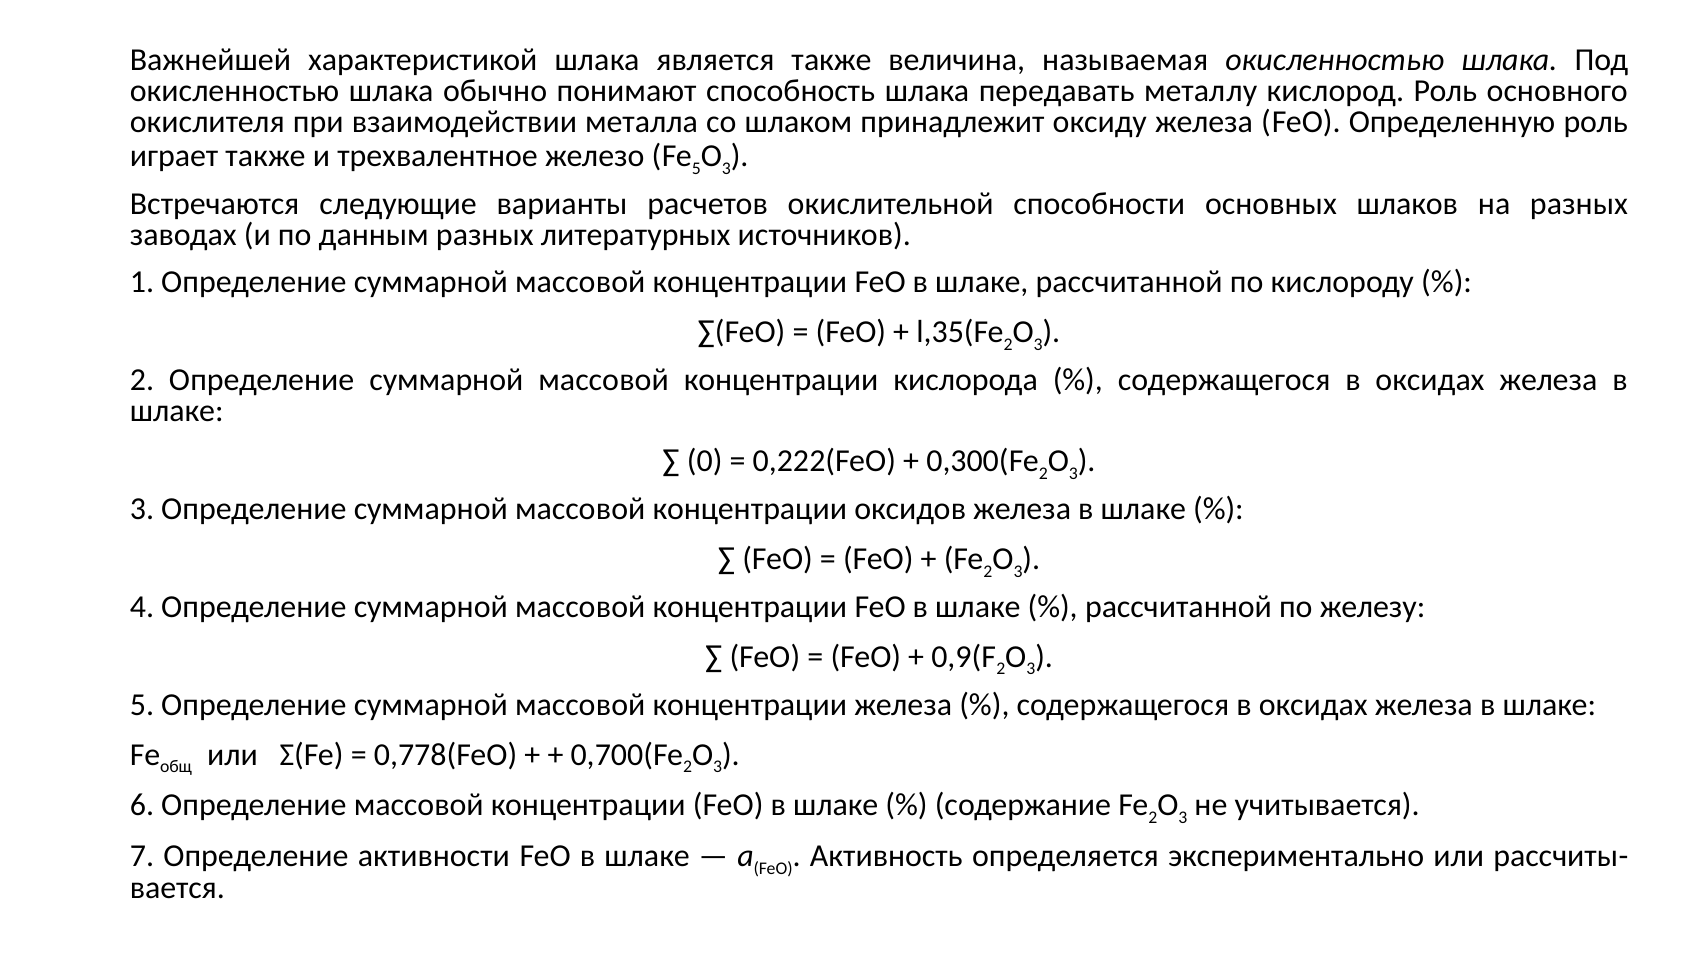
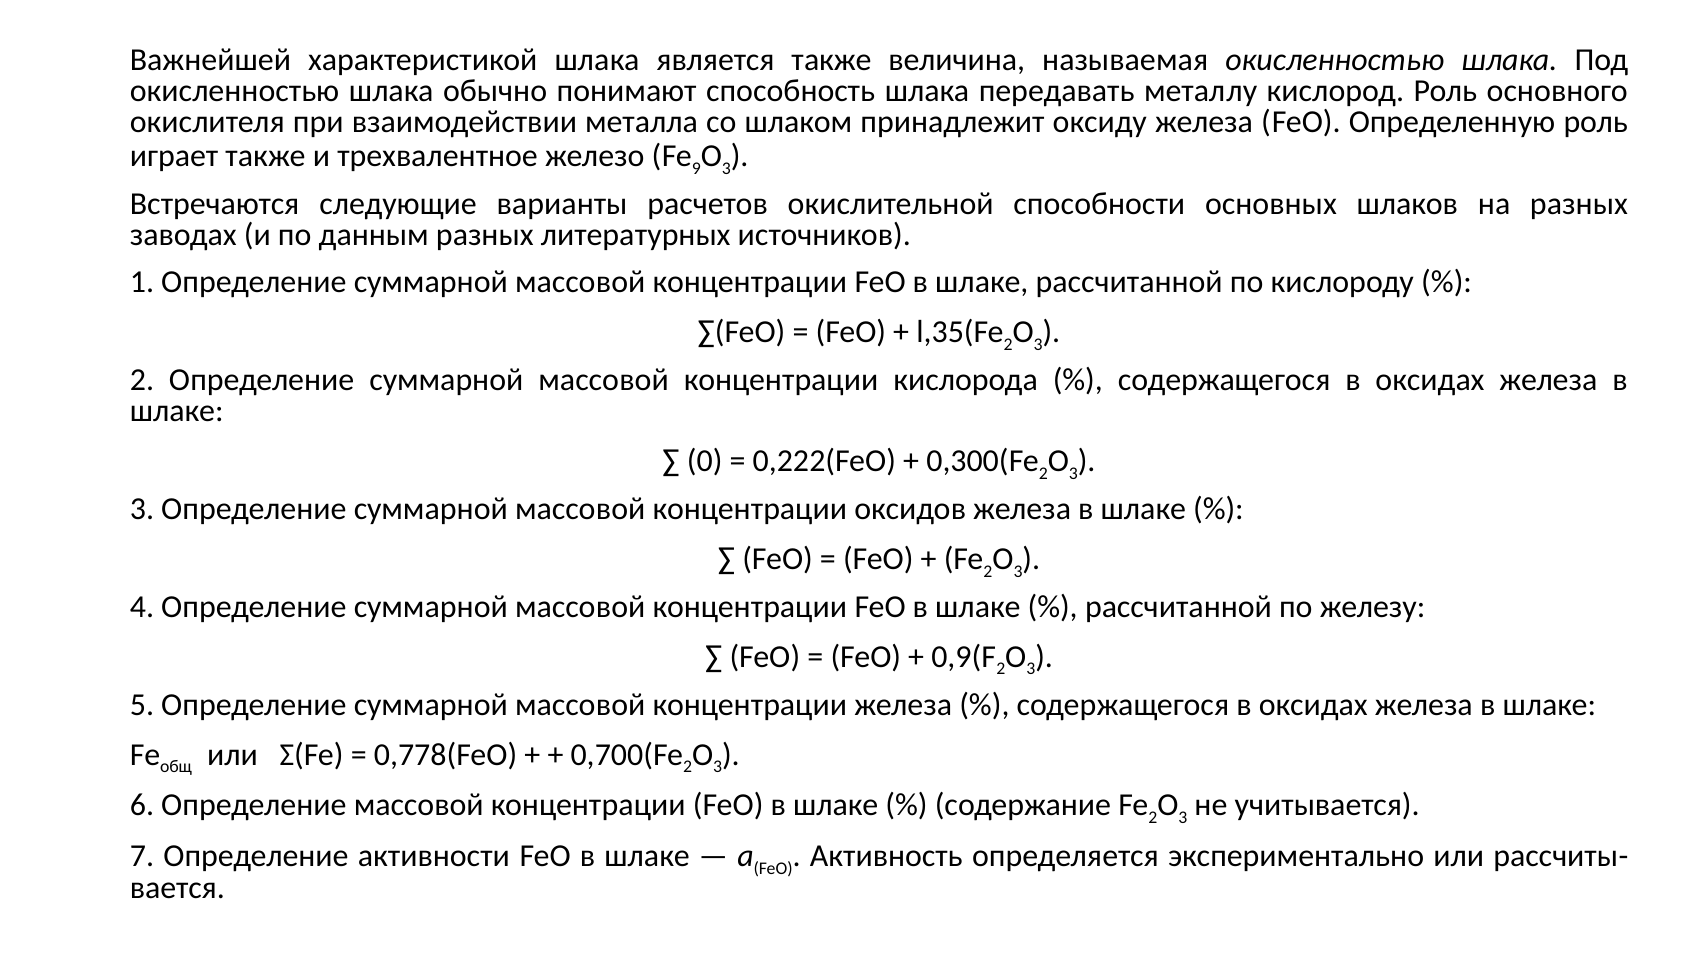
5: 5 -> 9 (696, 169)
